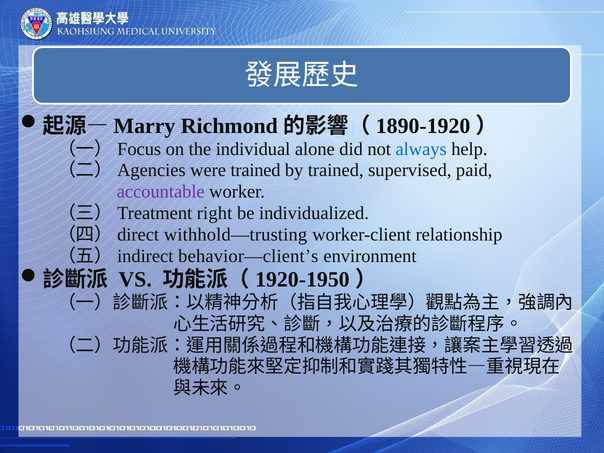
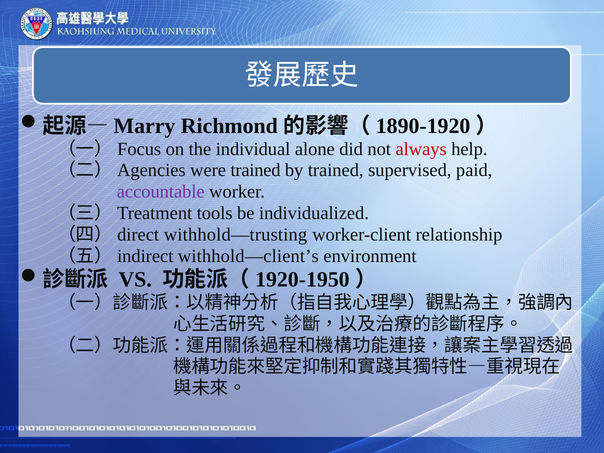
always colour: blue -> red (421, 149)
right: right -> tools (215, 213)
behavior—client’s: behavior—client’s -> withhold—client’s (248, 256)
